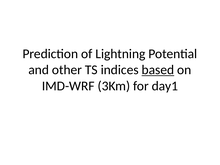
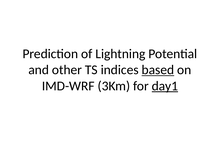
day1 underline: none -> present (165, 86)
